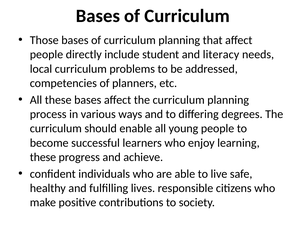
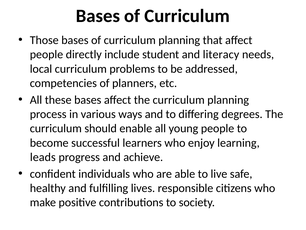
these: these -> leads (43, 157)
